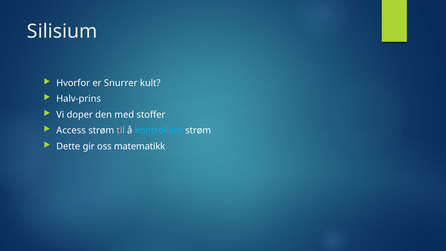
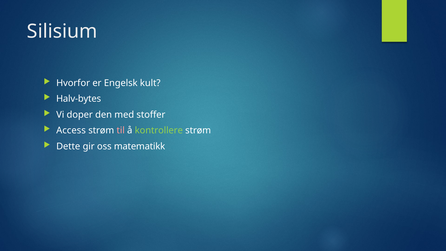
Snurrer: Snurrer -> Engelsk (121, 83)
Halv-prins: Halv-prins -> Halv-bytes (79, 99)
kontrollere colour: light blue -> light green (159, 130)
